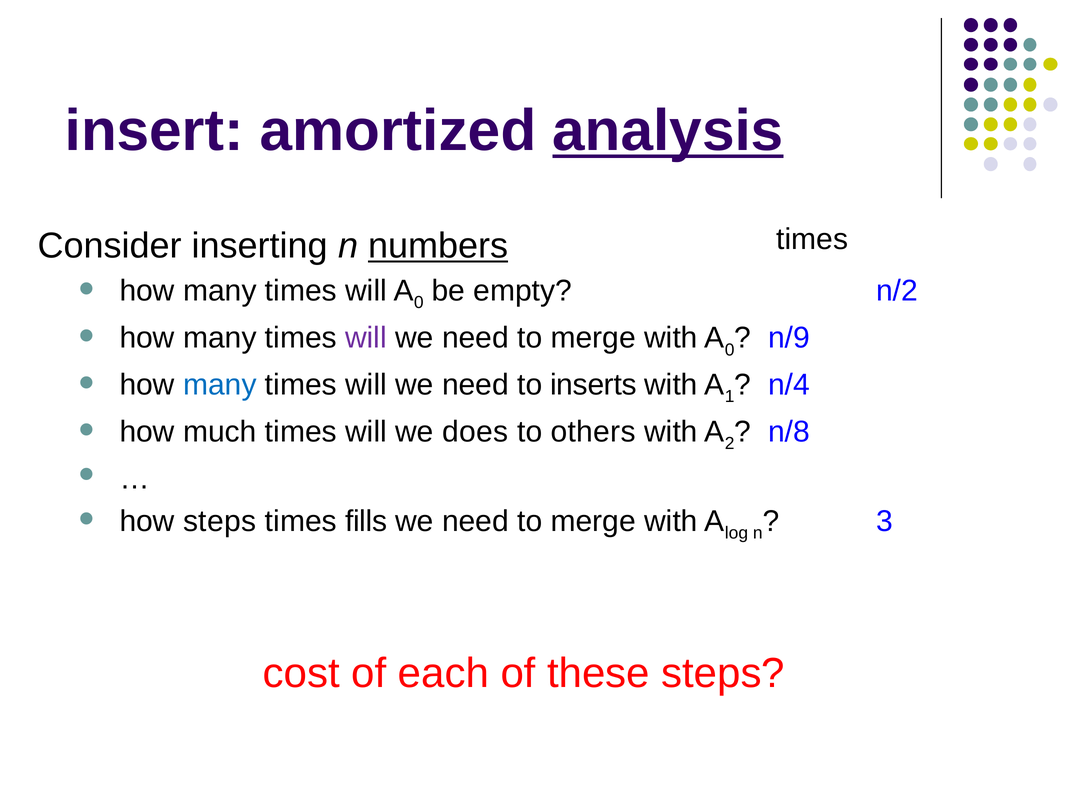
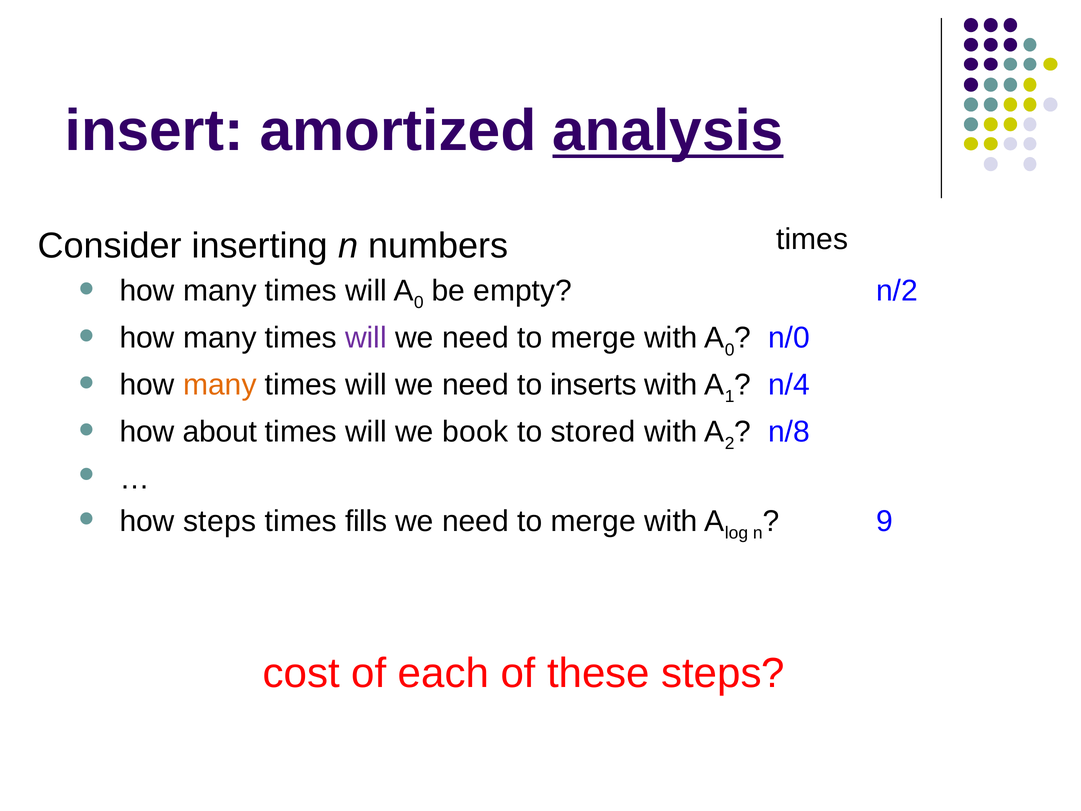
numbers underline: present -> none (438, 246)
n/9: n/9 -> n/0 (789, 338)
many colour: blue -> orange (220, 385)
much: much -> about (220, 432)
does: does -> book (475, 432)
others: others -> stored (593, 432)
3: 3 -> 9 (885, 521)
